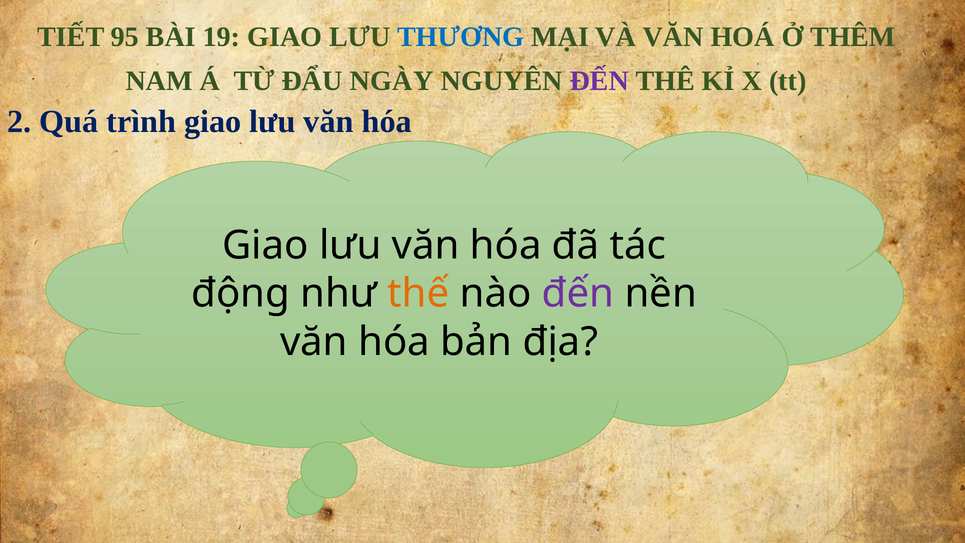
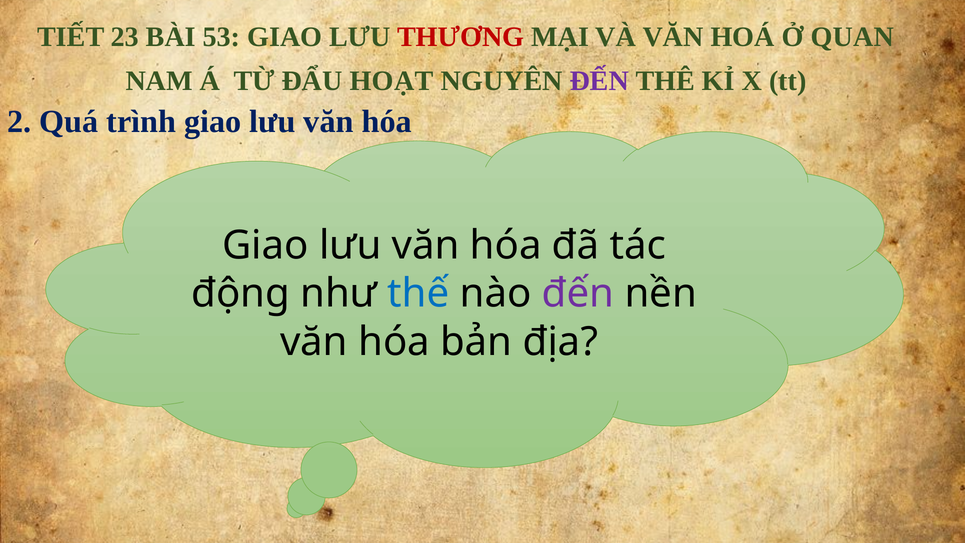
95: 95 -> 23 (125, 37)
19: 19 -> 53 (222, 37)
THƯƠNG colour: blue -> red (461, 37)
THÊM: THÊM -> QUAN (852, 37)
NGÀY: NGÀY -> HOẠT (392, 81)
thế colour: orange -> blue (418, 293)
